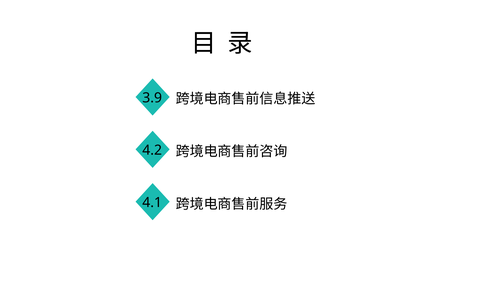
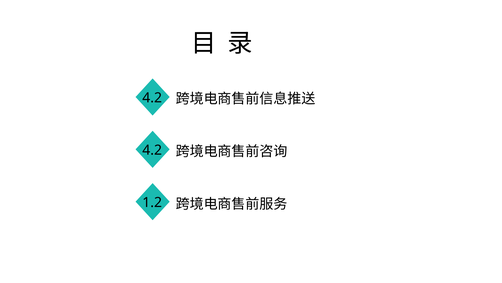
3.9: 3.9 -> 4.2 (152, 98)
4.1: 4.1 -> 1.2 (152, 202)
